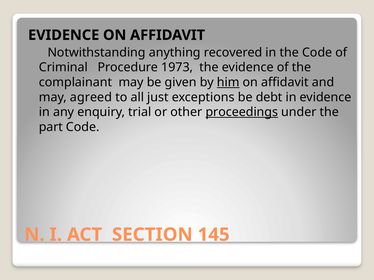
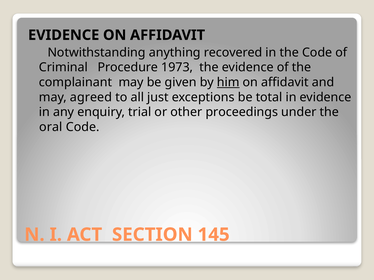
debt: debt -> total (269, 97)
proceedings underline: present -> none (242, 112)
part: part -> oral (51, 127)
